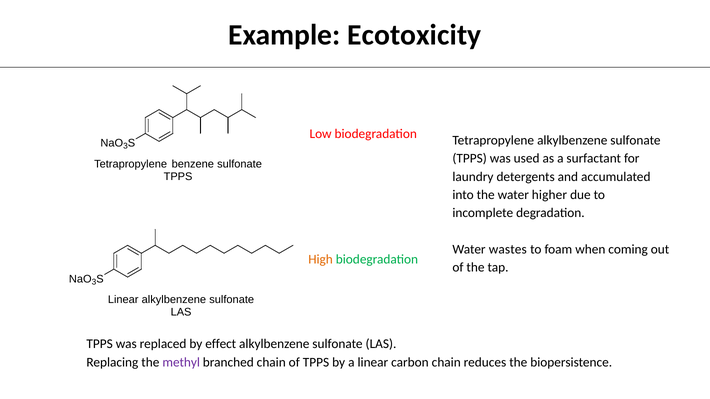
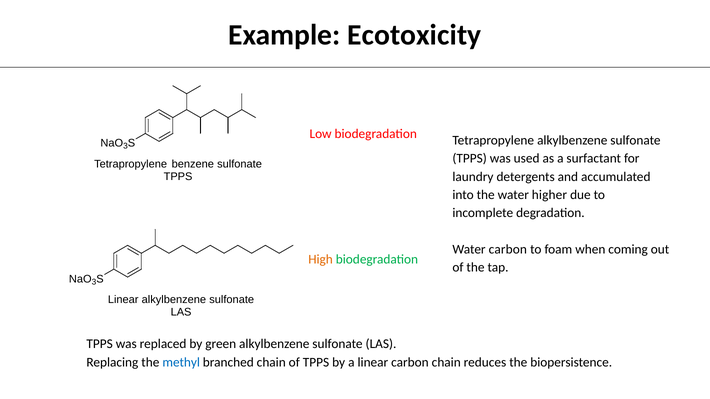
Water wastes: wastes -> carbon (508, 250)
effect: effect -> green (221, 344)
methyl colour: purple -> blue (181, 363)
